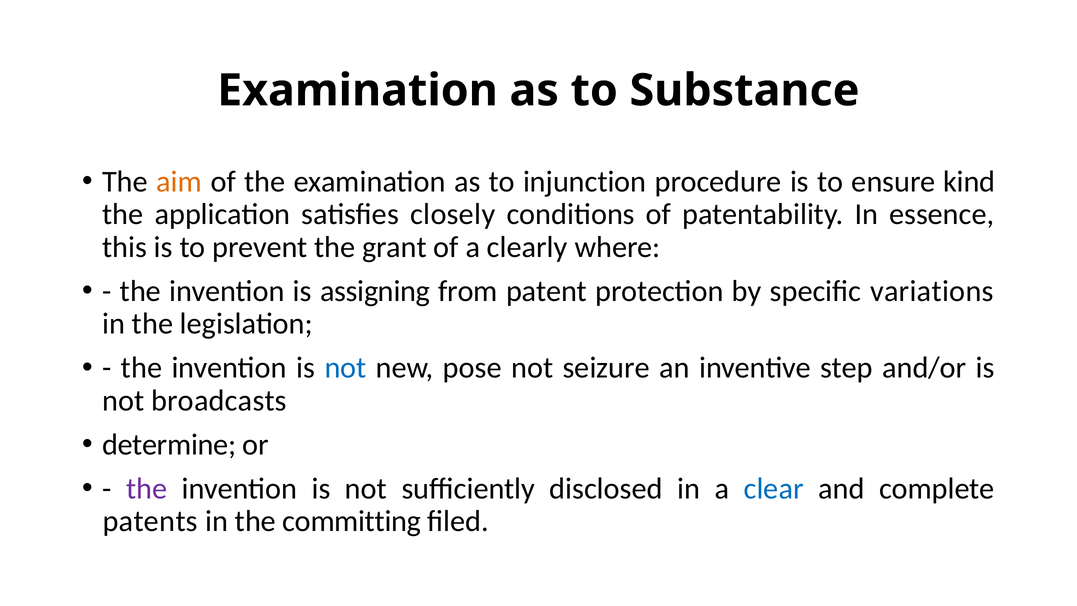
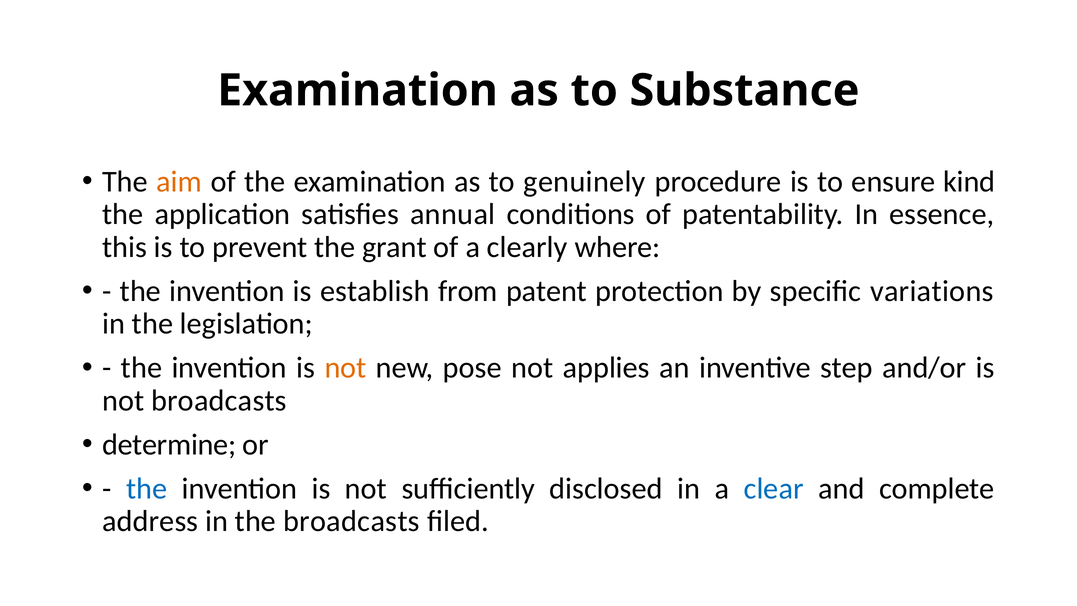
injunction: injunction -> genuinely (585, 182)
closely: closely -> annual (453, 214)
assigning: assigning -> establish (375, 291)
not colour: blue -> orange (346, 368)
seizure: seizure -> applies (606, 368)
the colour: purple -> blue (147, 488)
patents: patents -> address (150, 521)
the committing: committing -> broadcasts (351, 521)
